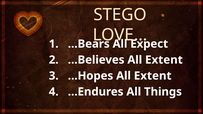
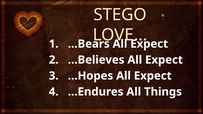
…Believes All Extent: Extent -> Expect (164, 60)
…Hopes All Extent: Extent -> Expect (153, 76)
